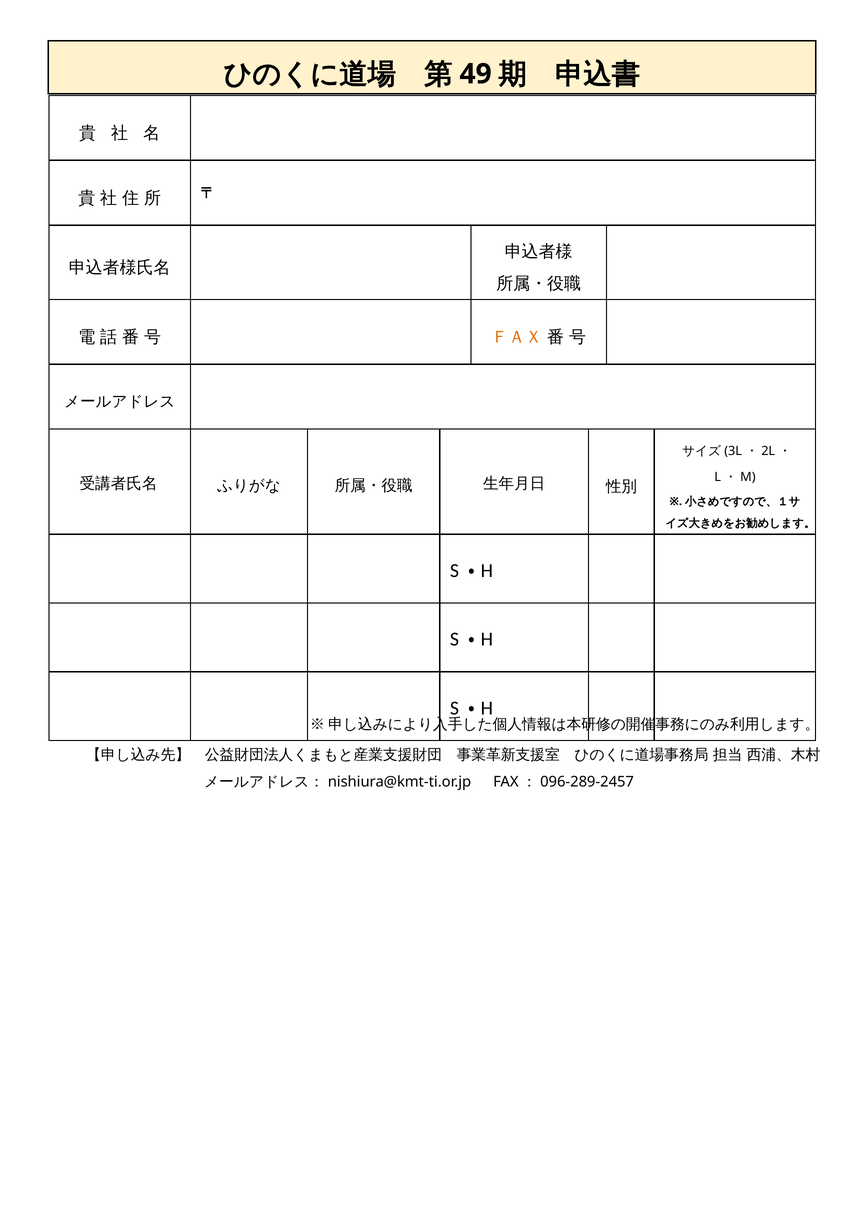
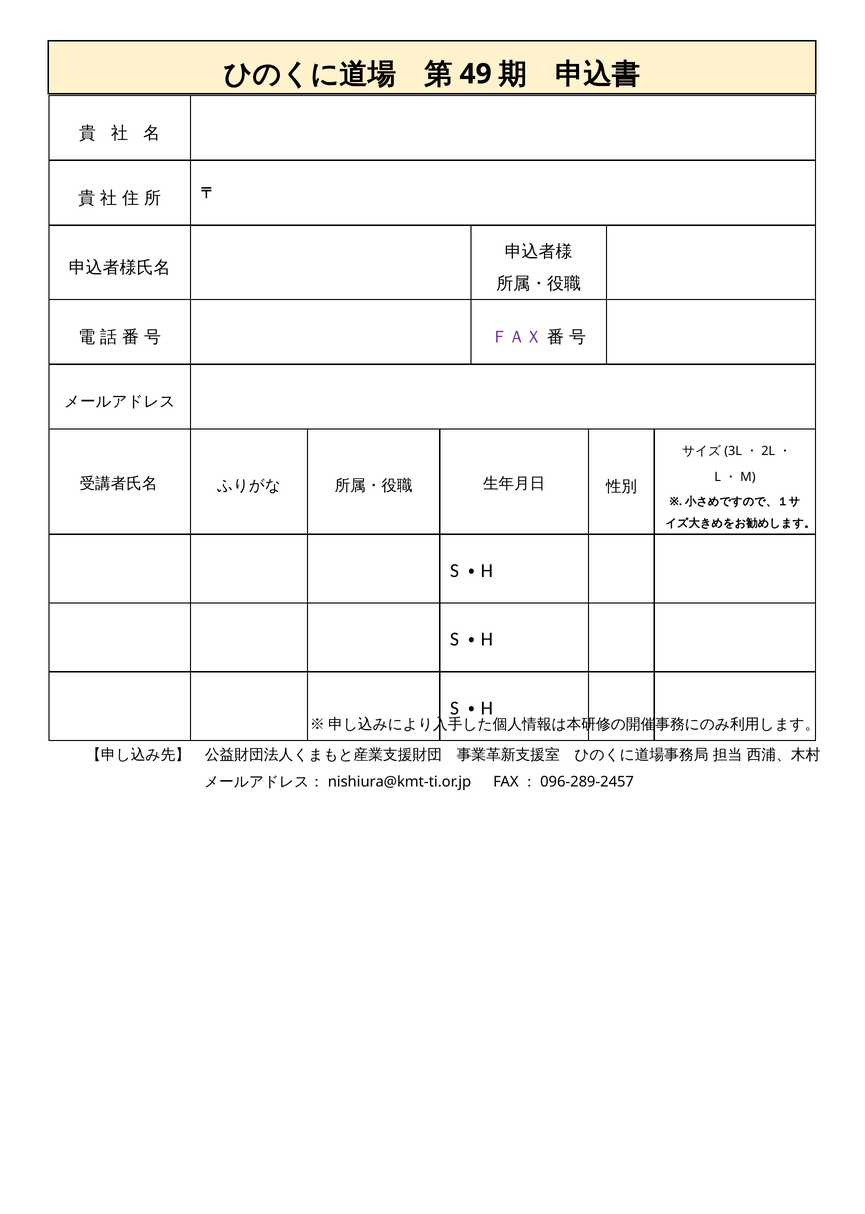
ＦＡＸ colour: orange -> purple (517, 337)
